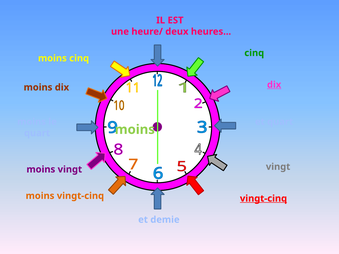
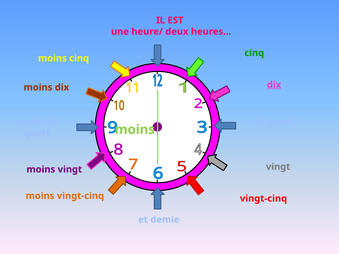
vingt-cinq underline: present -> none (263, 199)
